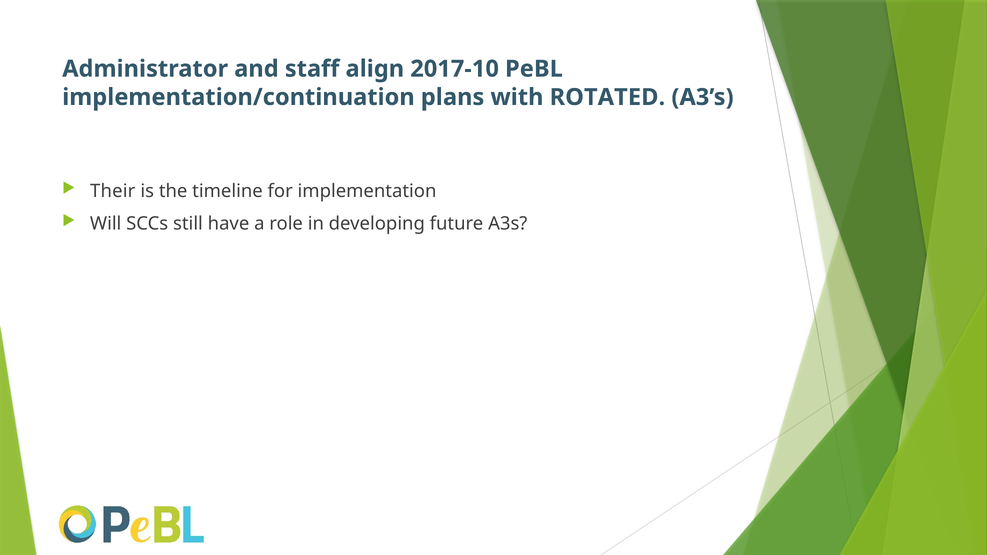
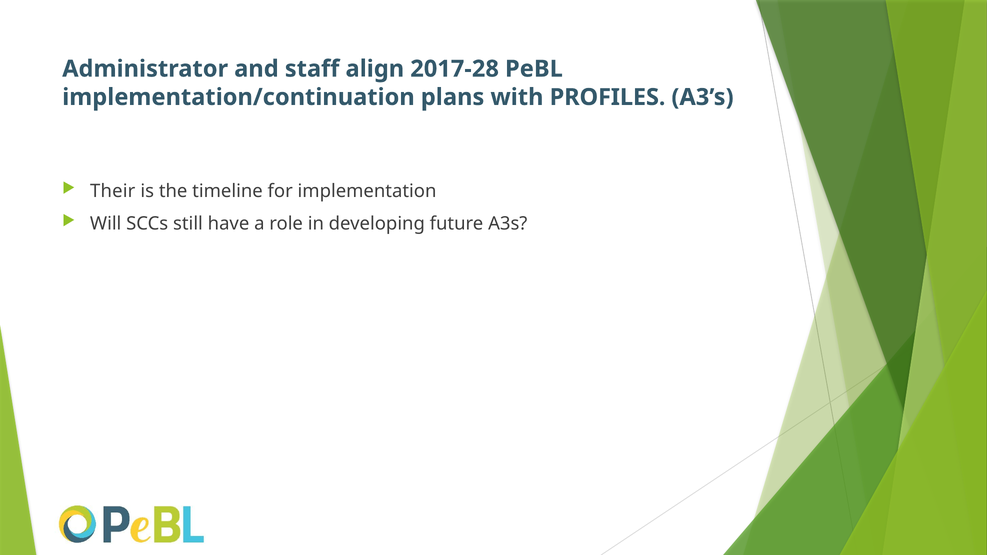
2017-10: 2017-10 -> 2017-28 (455, 69)
ROTATED: ROTATED -> PROFILES (608, 97)
